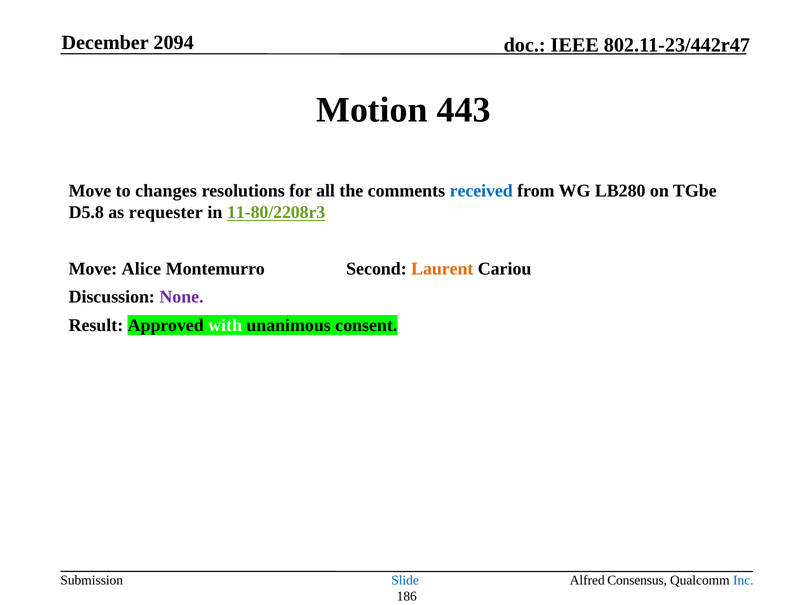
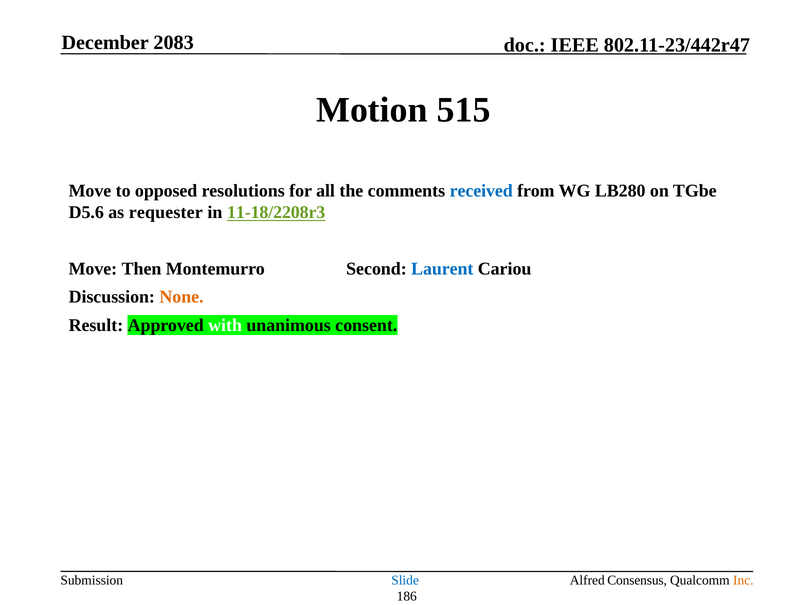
2094: 2094 -> 2083 (174, 43)
443: 443 -> 515 (464, 110)
changes: changes -> opposed (166, 191)
D5.8: D5.8 -> D5.6 (86, 212)
11-80/2208r3: 11-80/2208r3 -> 11-18/2208r3 (276, 212)
Alice: Alice -> Then (142, 269)
Laurent colour: orange -> blue (442, 269)
None colour: purple -> orange (182, 297)
Inc colour: blue -> orange (743, 580)
